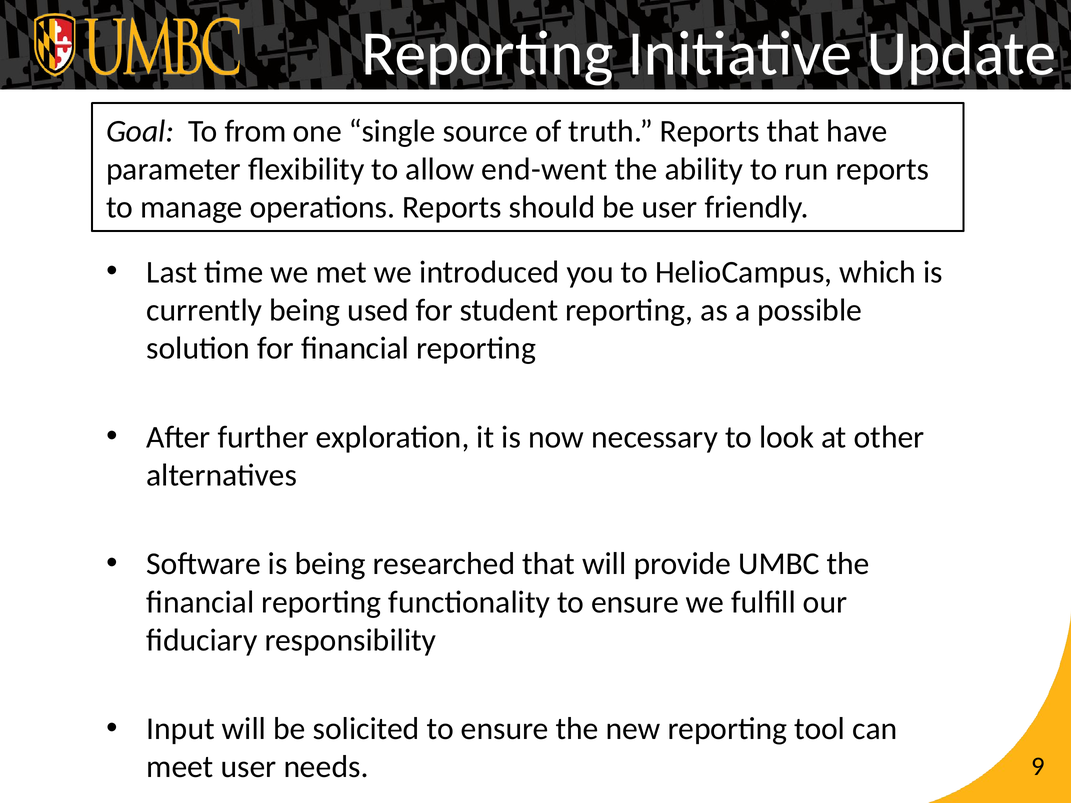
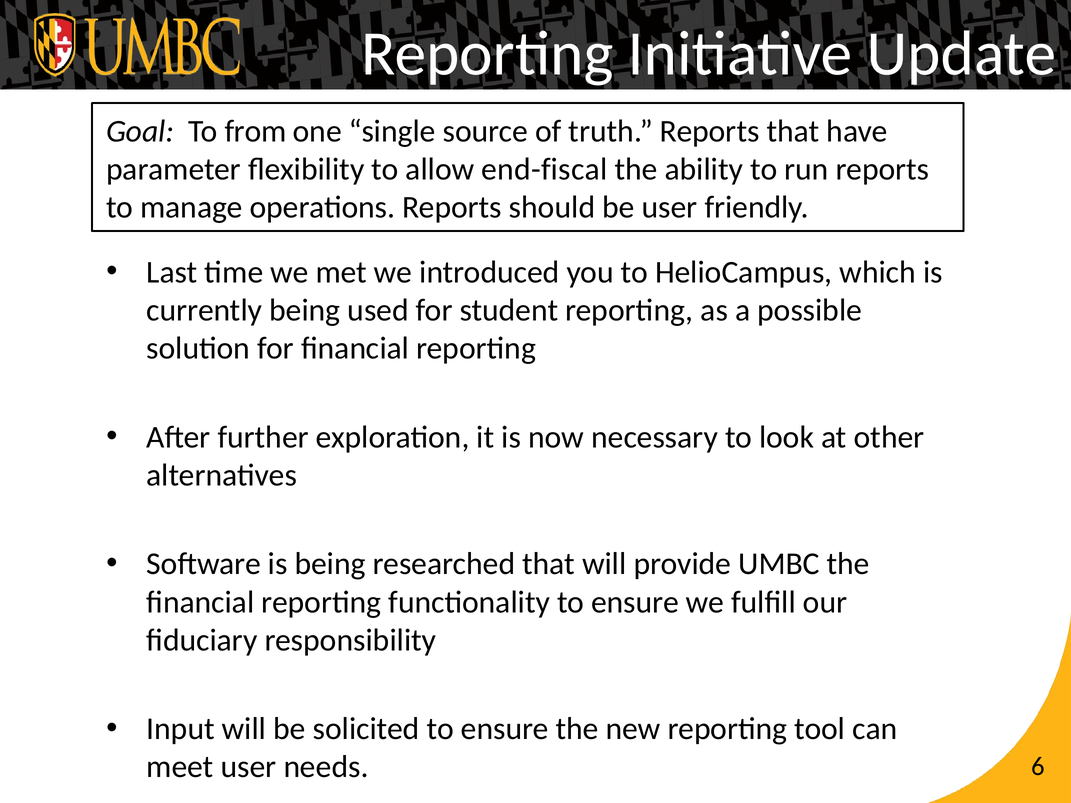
end-went: end-went -> end-fiscal (544, 169)
9: 9 -> 6 (1038, 767)
